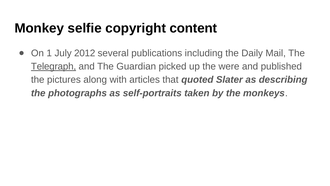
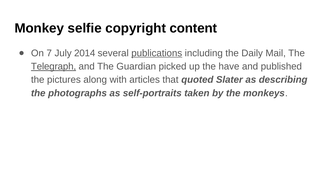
1: 1 -> 7 (49, 53)
2012: 2012 -> 2014 (85, 53)
publications underline: none -> present (157, 53)
were: were -> have (229, 66)
